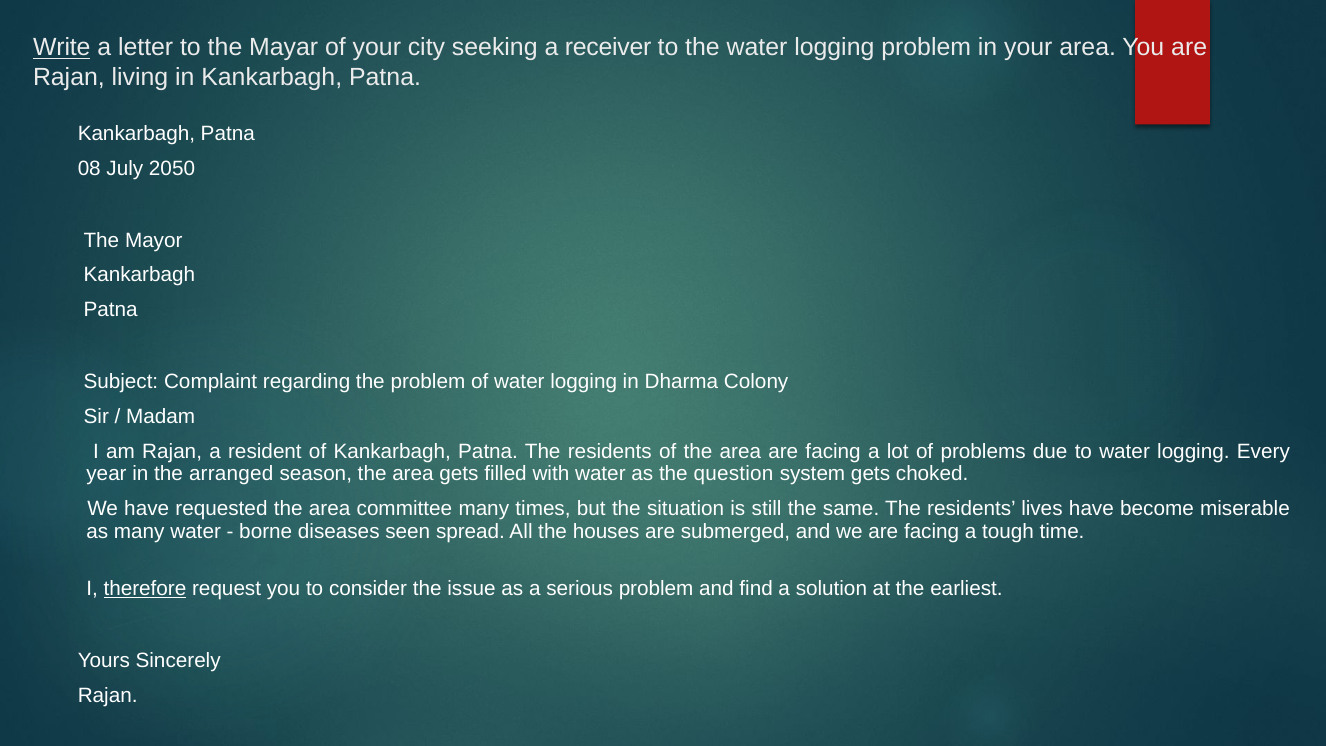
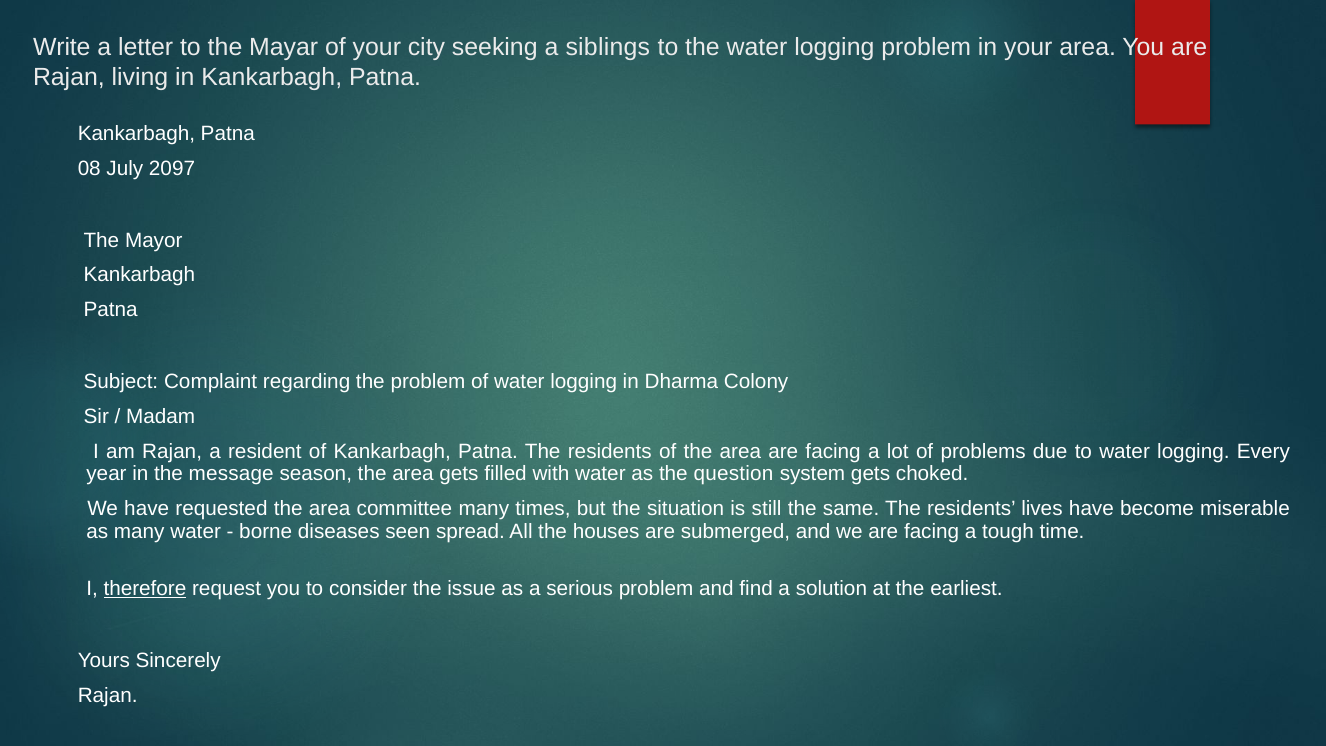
Write underline: present -> none (62, 48)
receiver: receiver -> siblings (608, 48)
2050: 2050 -> 2097 (172, 168)
arranged: arranged -> message (231, 474)
